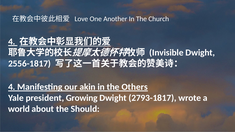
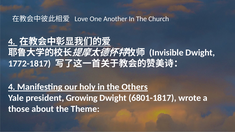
2556-1817: 2556-1817 -> 1772-1817 (29, 64)
akin: akin -> holy (88, 87)
2793-1817: 2793-1817 -> 6801-1817 (152, 98)
world: world -> those (19, 109)
Should: Should -> Theme (85, 109)
